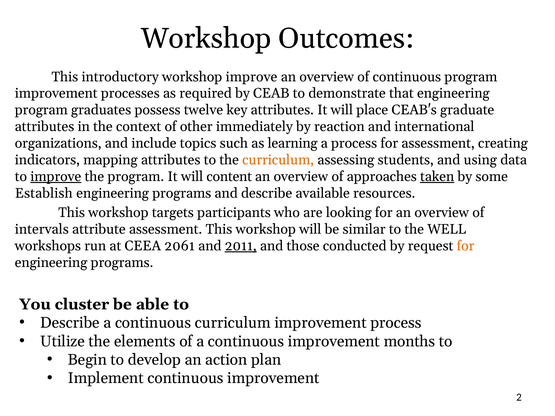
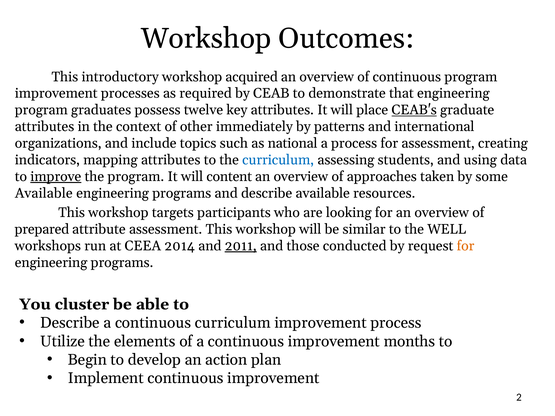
workshop improve: improve -> acquired (252, 77)
CEAB's underline: none -> present (414, 110)
reaction: reaction -> patterns (339, 127)
learning: learning -> national (293, 143)
curriculum colour: orange -> blue (278, 160)
taken underline: present -> none (437, 177)
Establish: Establish -> Available (44, 193)
intervals: intervals -> prepared (42, 229)
2061: 2061 -> 2014 (180, 246)
